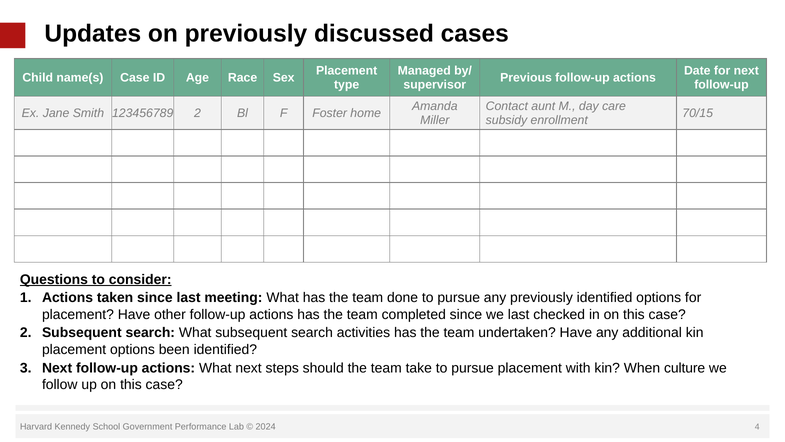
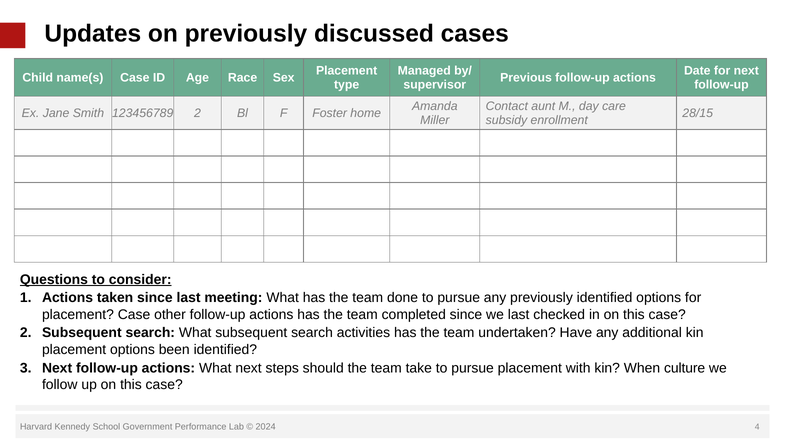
70/15: 70/15 -> 28/15 (698, 113)
placement Have: Have -> Case (134, 314)
